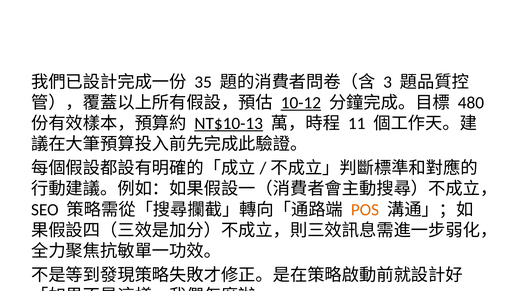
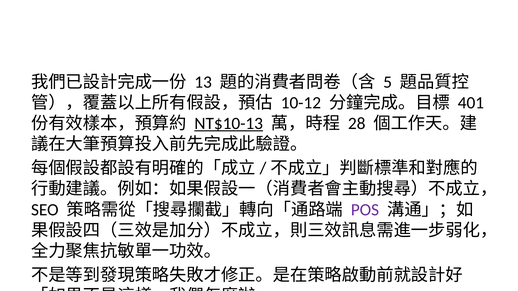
35: 35 -> 13 (203, 82)
3: 3 -> 5 (388, 82)
10-12 underline: present -> none (301, 103)
480: 480 -> 401 (471, 103)
11: 11 -> 28 (357, 124)
POS colour: orange -> purple (365, 210)
